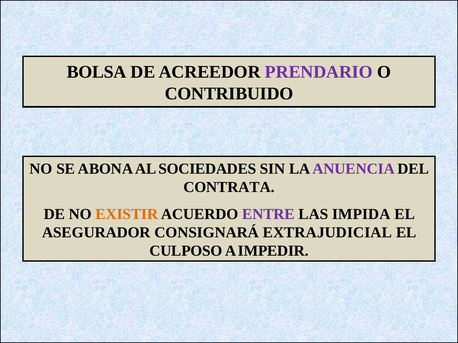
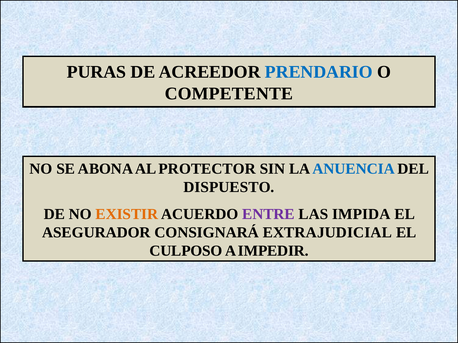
BOLSA: BOLSA -> PURAS (97, 72)
PRENDARIO colour: purple -> blue (319, 72)
CONTRIBUIDO: CONTRIBUIDO -> COMPETENTE (229, 94)
SOCIEDADES: SOCIEDADES -> PROTECTOR (207, 169)
ANUENCIA colour: purple -> blue (354, 169)
CONTRATA: CONTRATA -> DISPUESTO (229, 187)
